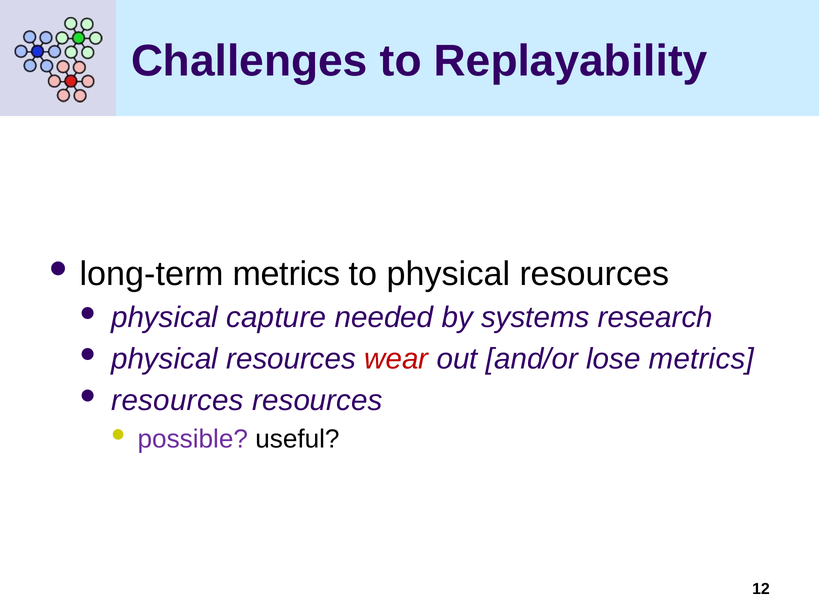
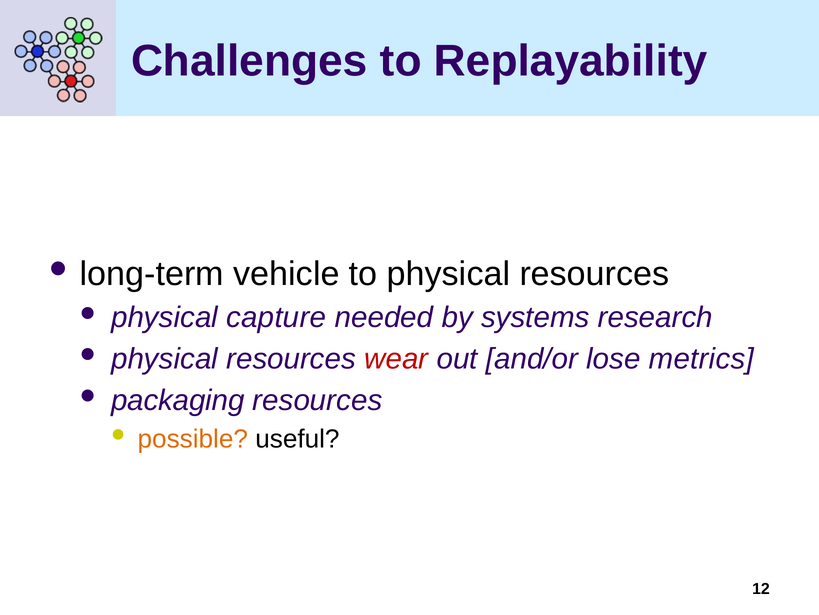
long-term metrics: metrics -> vehicle (286, 273)
resources: resources -> packaging (178, 400)
possible colour: purple -> orange (193, 438)
